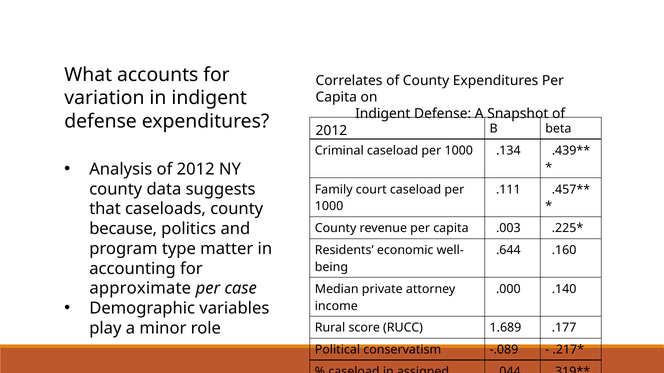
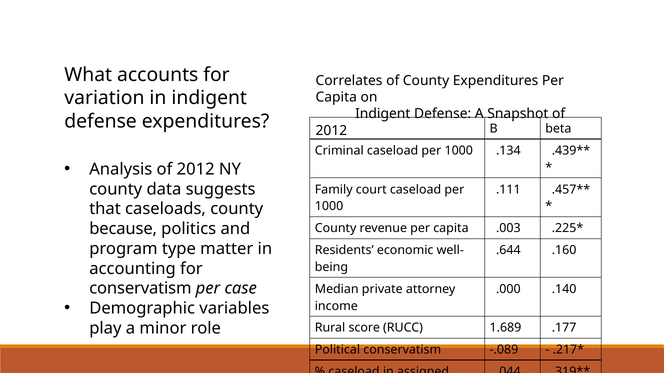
approximate: approximate -> conservatism (140, 289)
